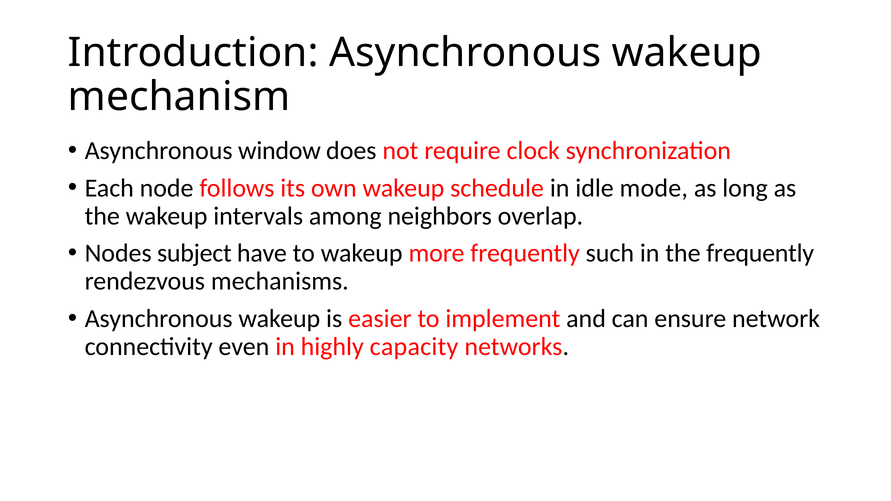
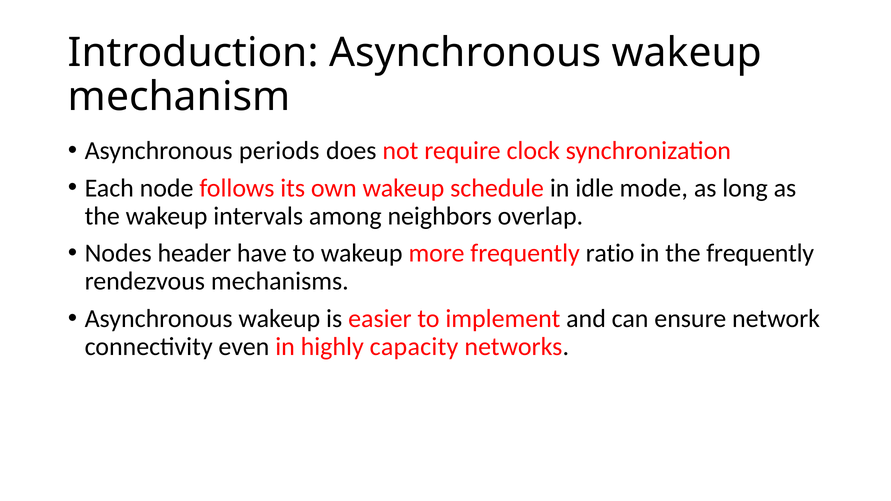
window: window -> periods (279, 151)
subject: subject -> header (194, 253)
such: such -> ratio (610, 253)
